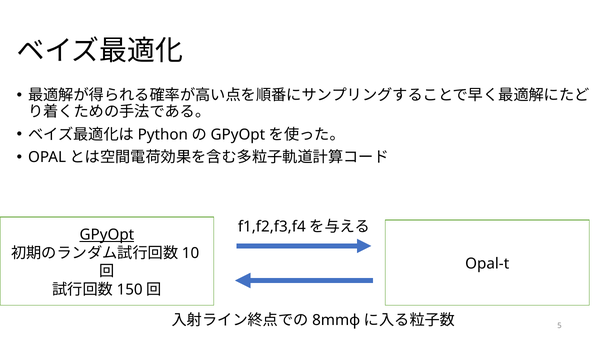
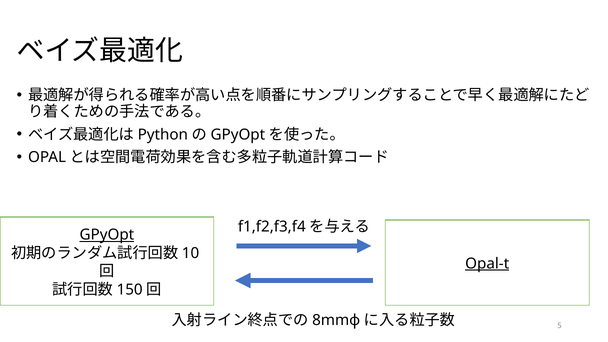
Opal-t underline: none -> present (487, 264)
